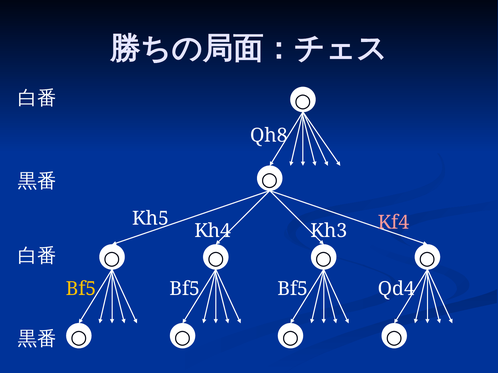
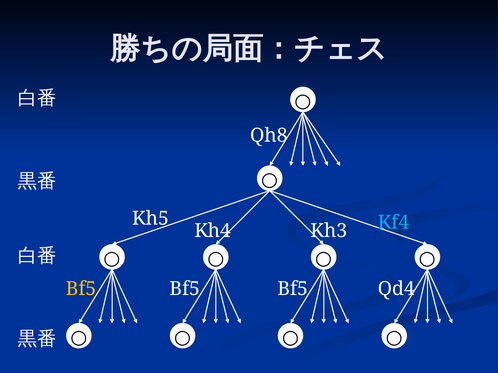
Kf4 colour: pink -> light blue (394, 223)
